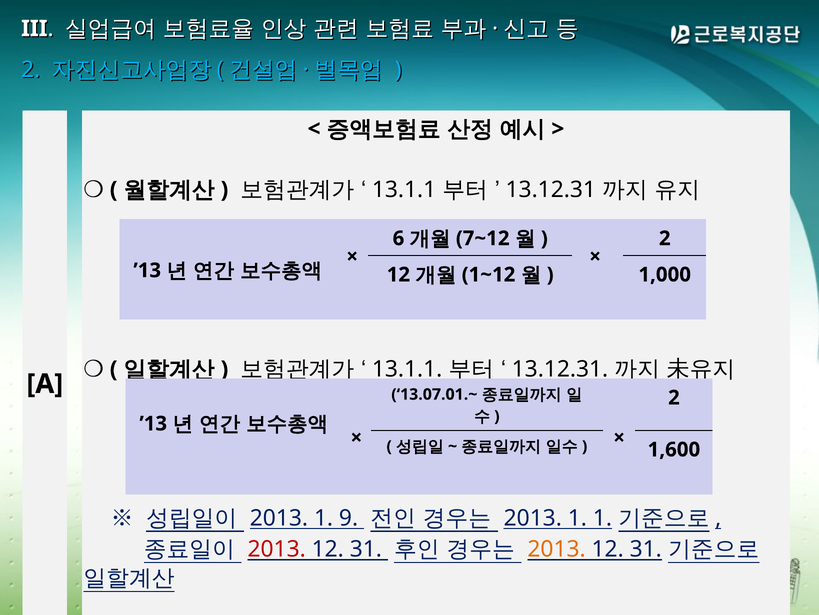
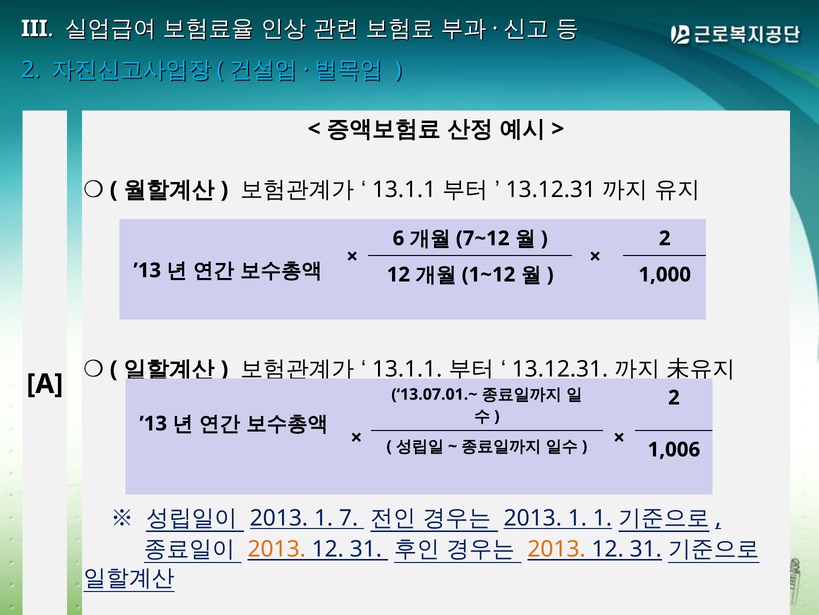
1,600: 1,600 -> 1,006 (674, 449)
9: 9 -> 7 (349, 517)
2013 colour: red -> orange (277, 549)
